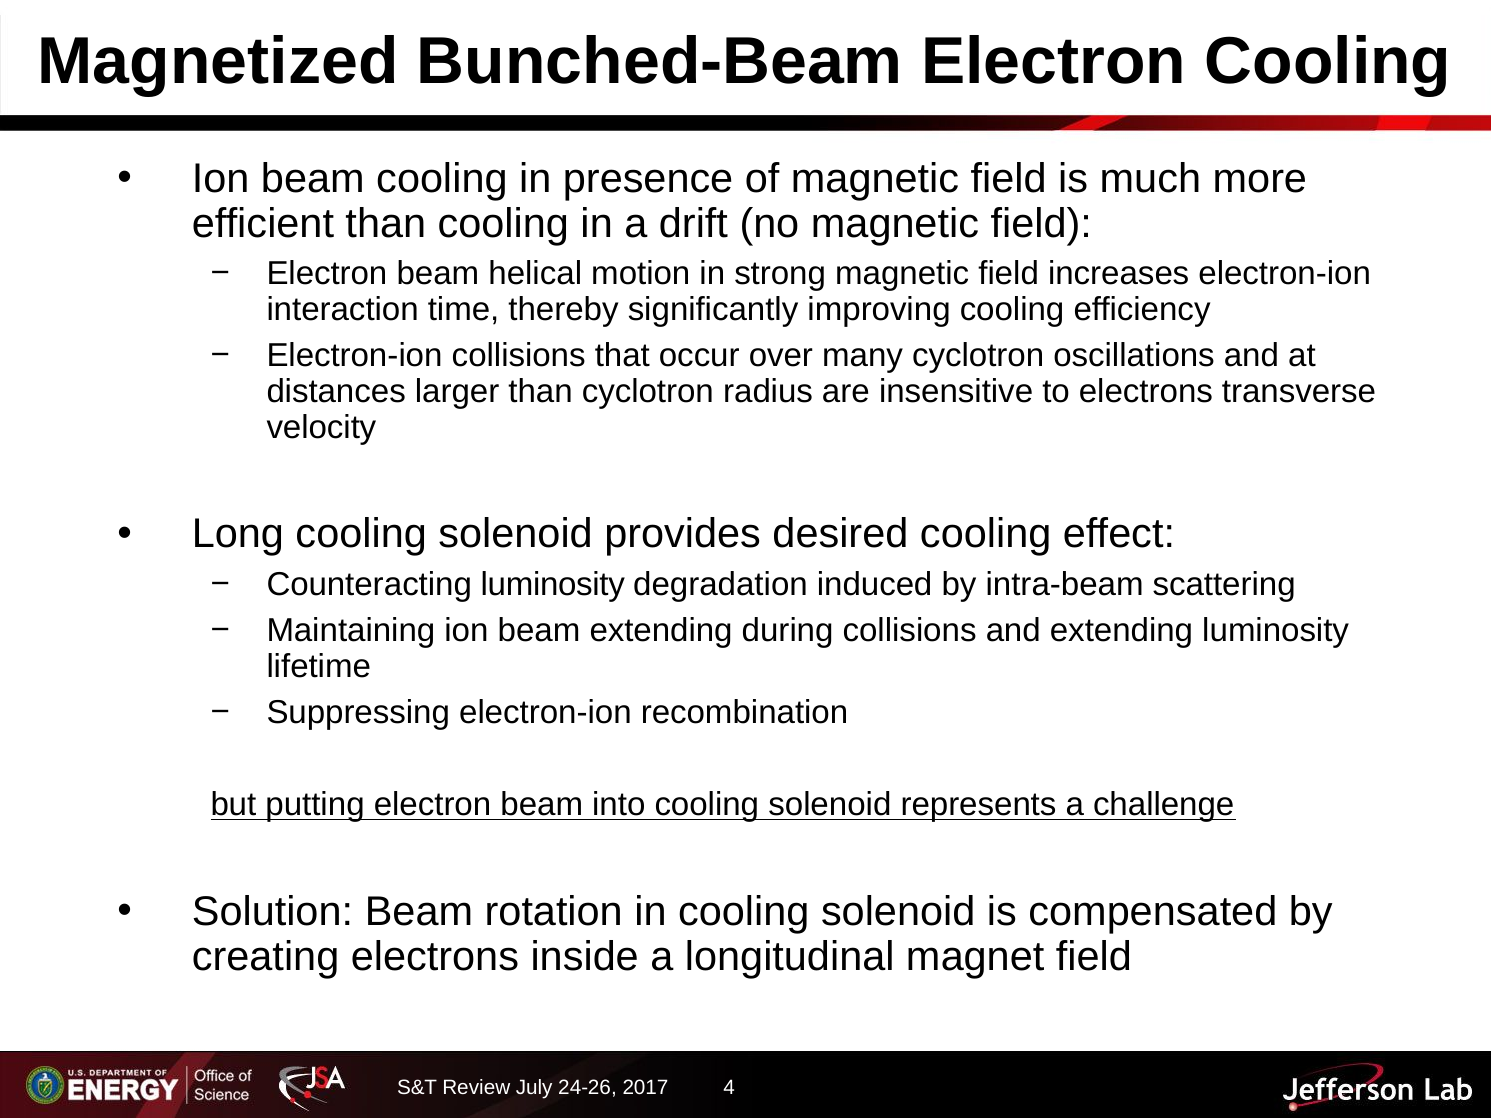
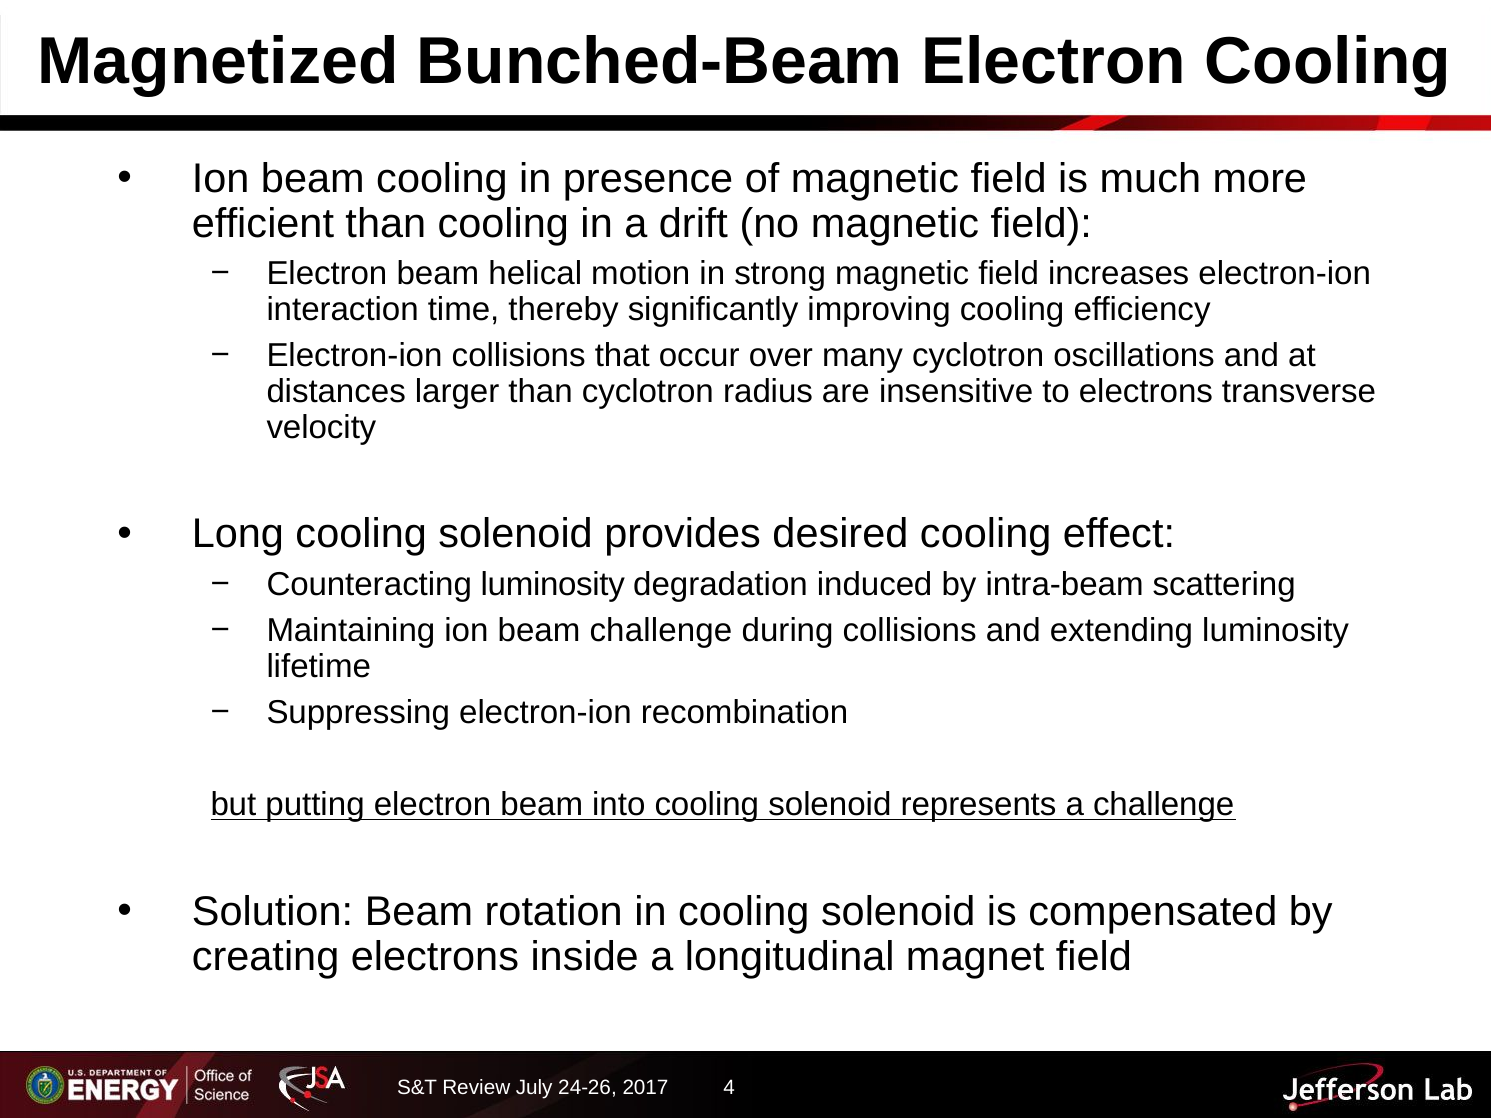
beam extending: extending -> challenge (661, 631)
